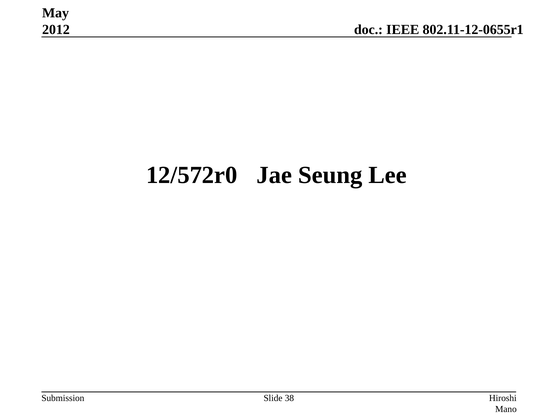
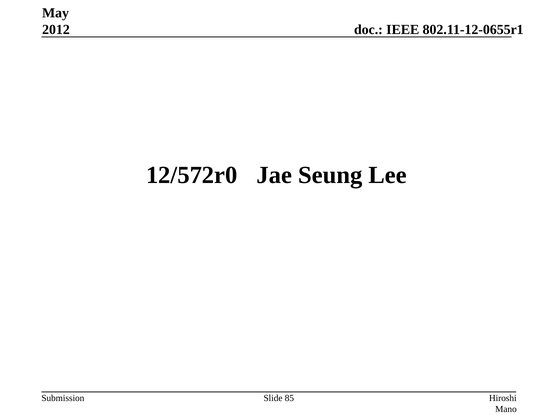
38: 38 -> 85 (289, 398)
